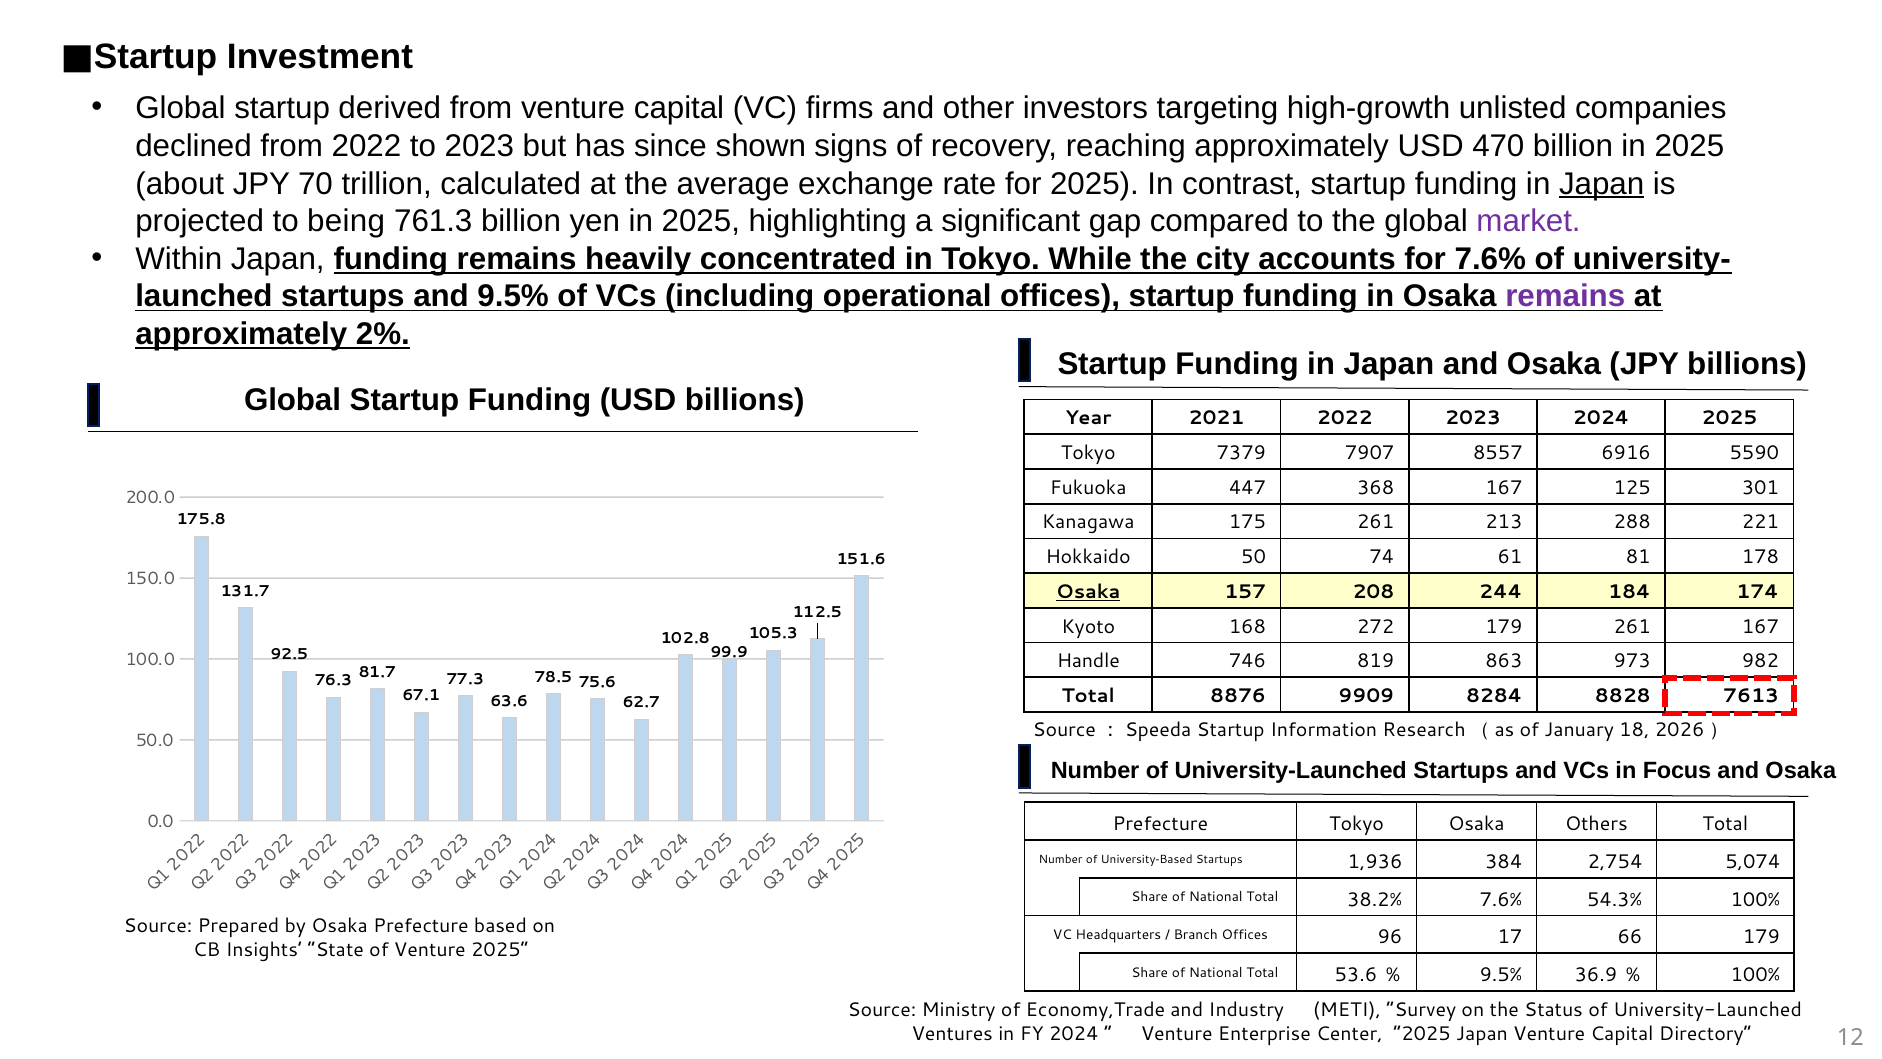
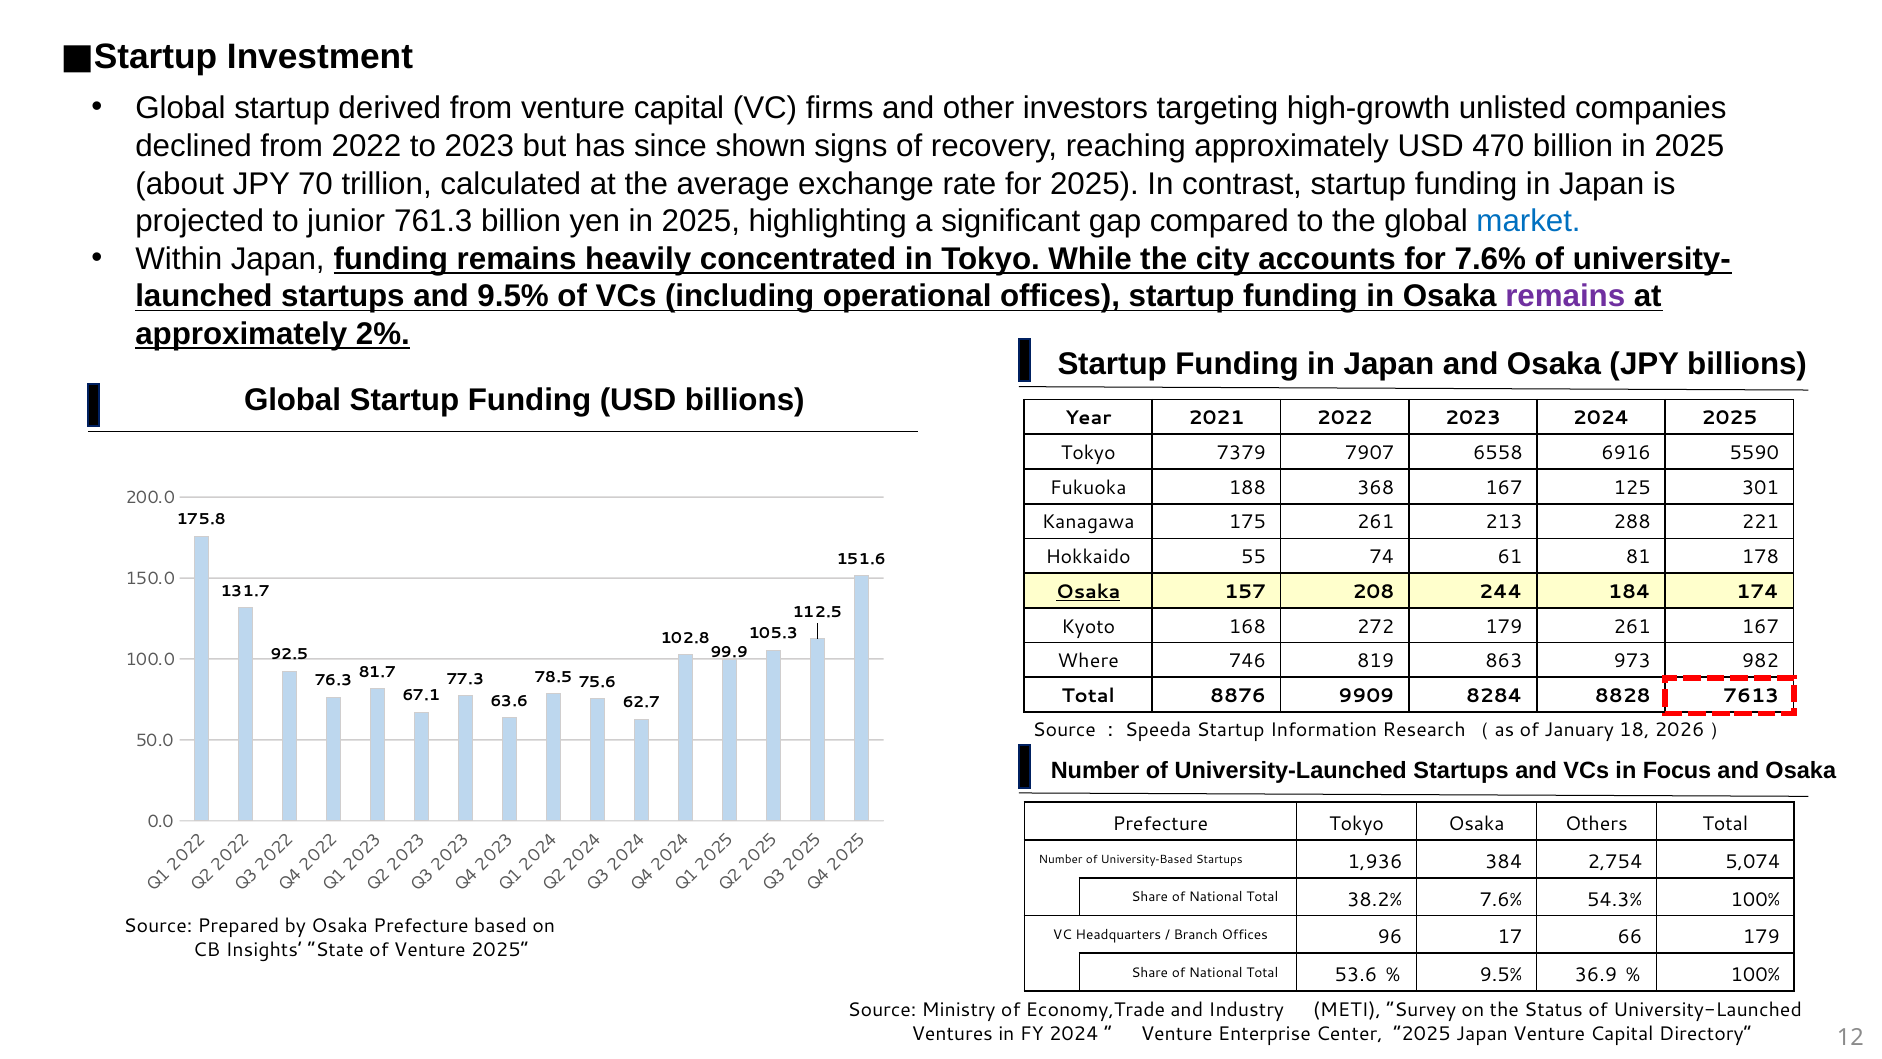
Japan underline: present -> none (1602, 184)
being: being -> junior (346, 221)
market colour: purple -> blue (1529, 221)
8557: 8557 -> 6558 (1498, 453)
447: 447 -> 188 (1247, 488)
50: 50 -> 55 (1254, 557)
Handle: Handle -> Where (1088, 661)
